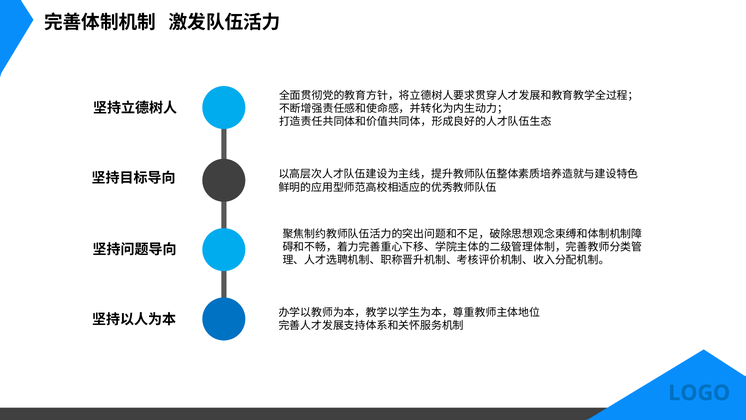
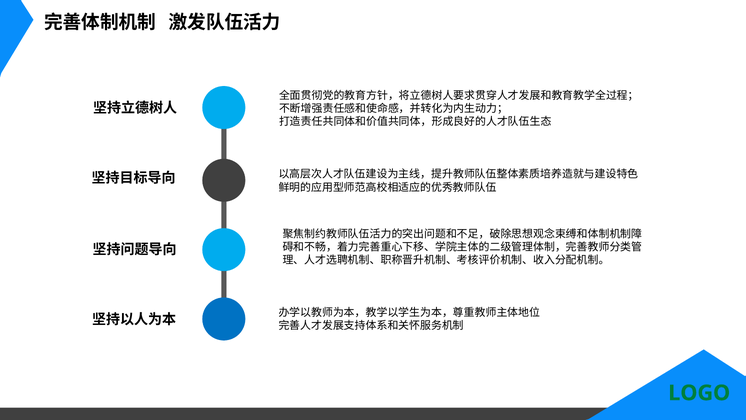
LOGO colour: blue -> green (699, 393)
